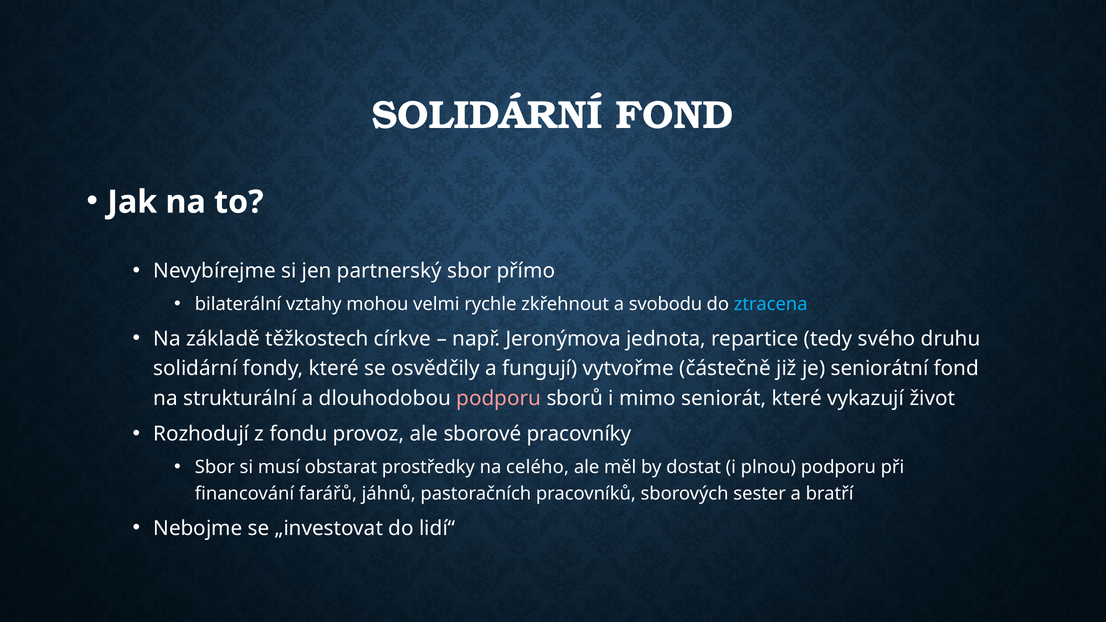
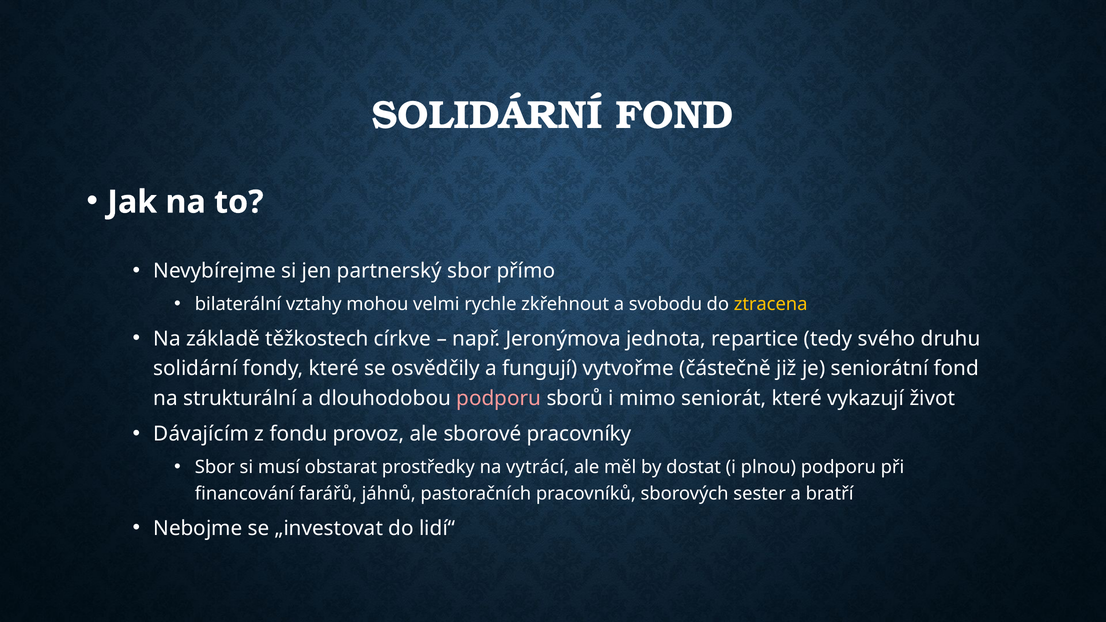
ztracena colour: light blue -> yellow (771, 304)
Rozhodují: Rozhodují -> Dávajícím (201, 434)
celého: celého -> vytrácí (538, 467)
